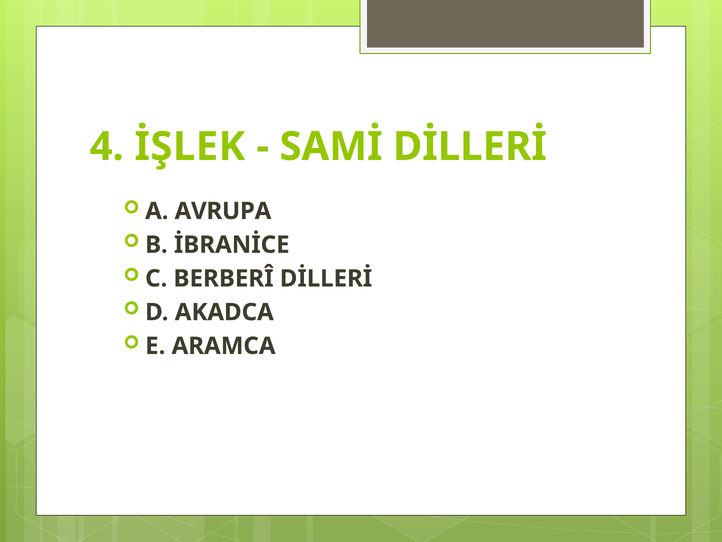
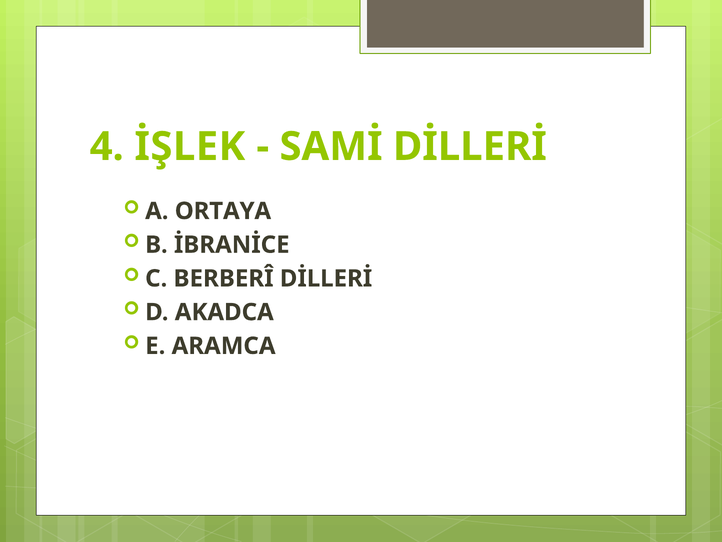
AVRUPA: AVRUPA -> ORTAYA (223, 211)
